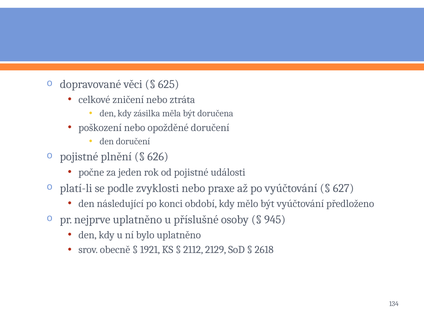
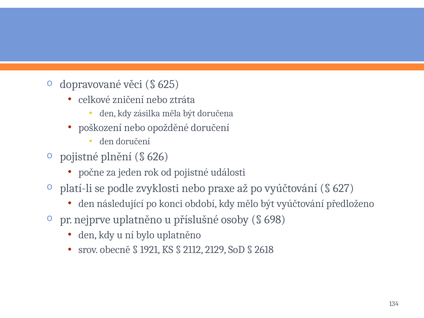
945: 945 -> 698 (275, 219)
